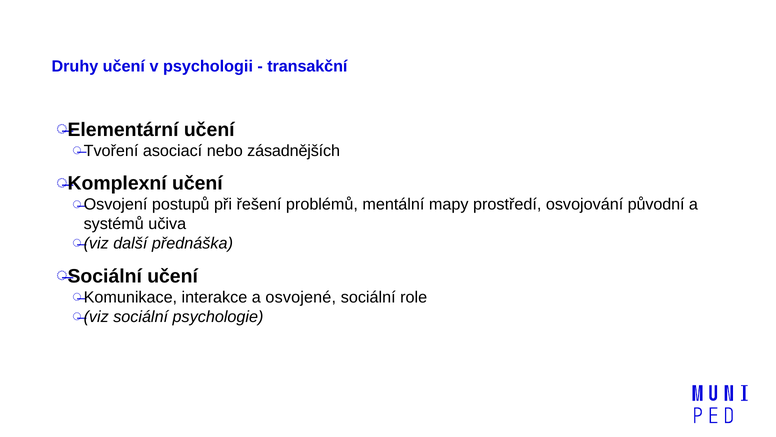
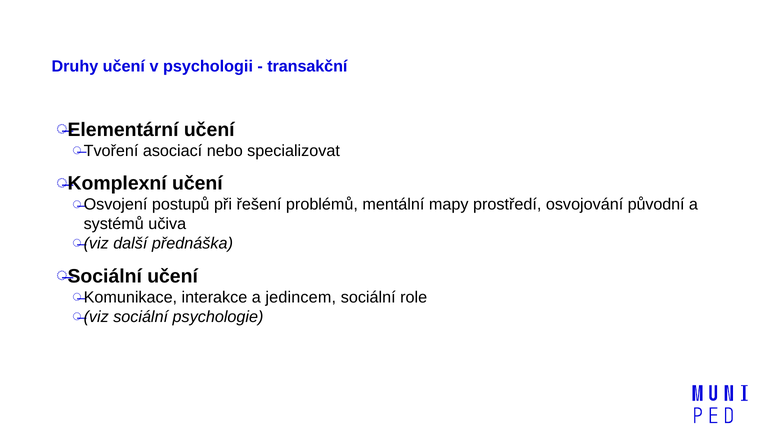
zásadnějších: zásadnějších -> specializovat (294, 151)
osvojené: osvojené -> jedincem (301, 297)
